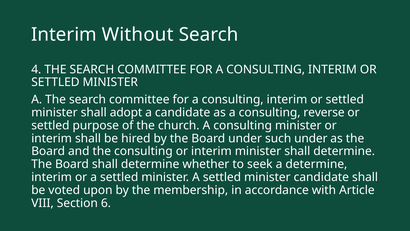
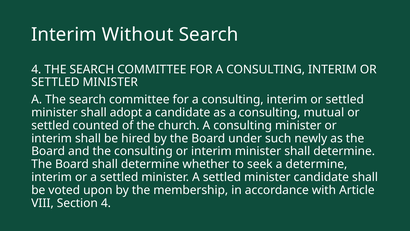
reverse: reverse -> mutual (324, 112)
purpose: purpose -> counted (96, 125)
such under: under -> newly (311, 138)
Section 6: 6 -> 4 (106, 203)
